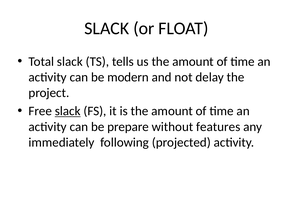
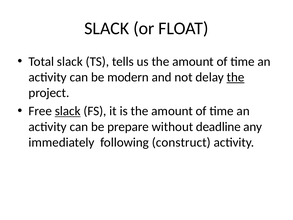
the underline: none -> present (236, 77)
features: features -> deadline (218, 127)
projected: projected -> construct (181, 142)
